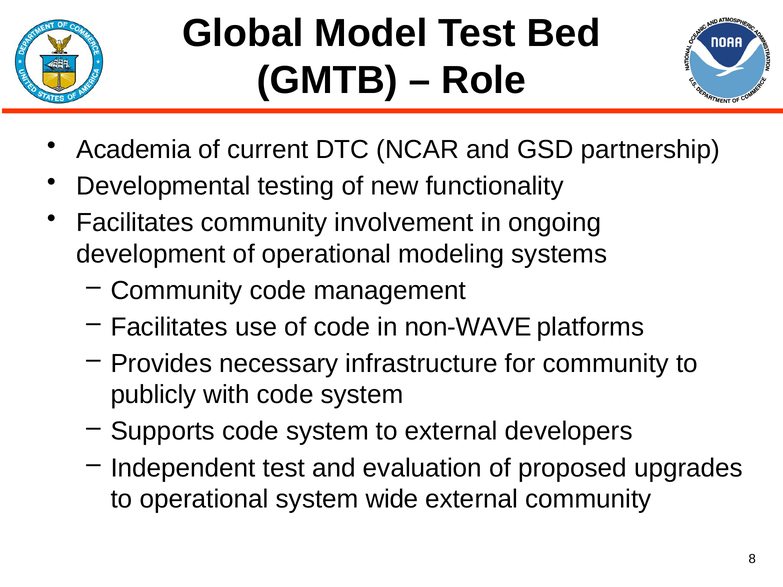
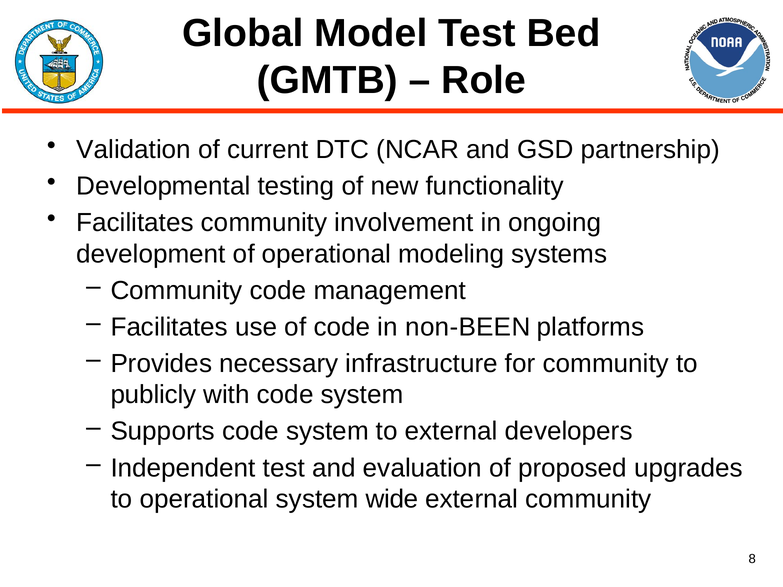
Academia: Academia -> Validation (134, 150)
non-WAVE: non-WAVE -> non-BEEN (468, 327)
